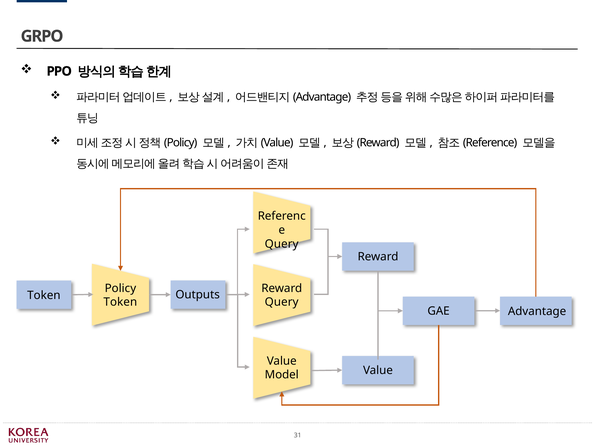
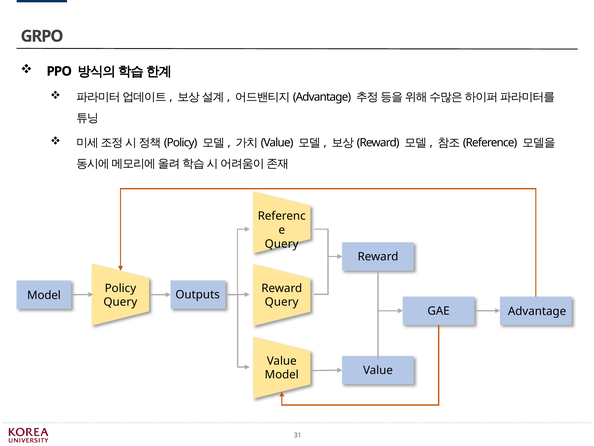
Token: Token -> Model (44, 295)
Token: Token -> Query (120, 302)
